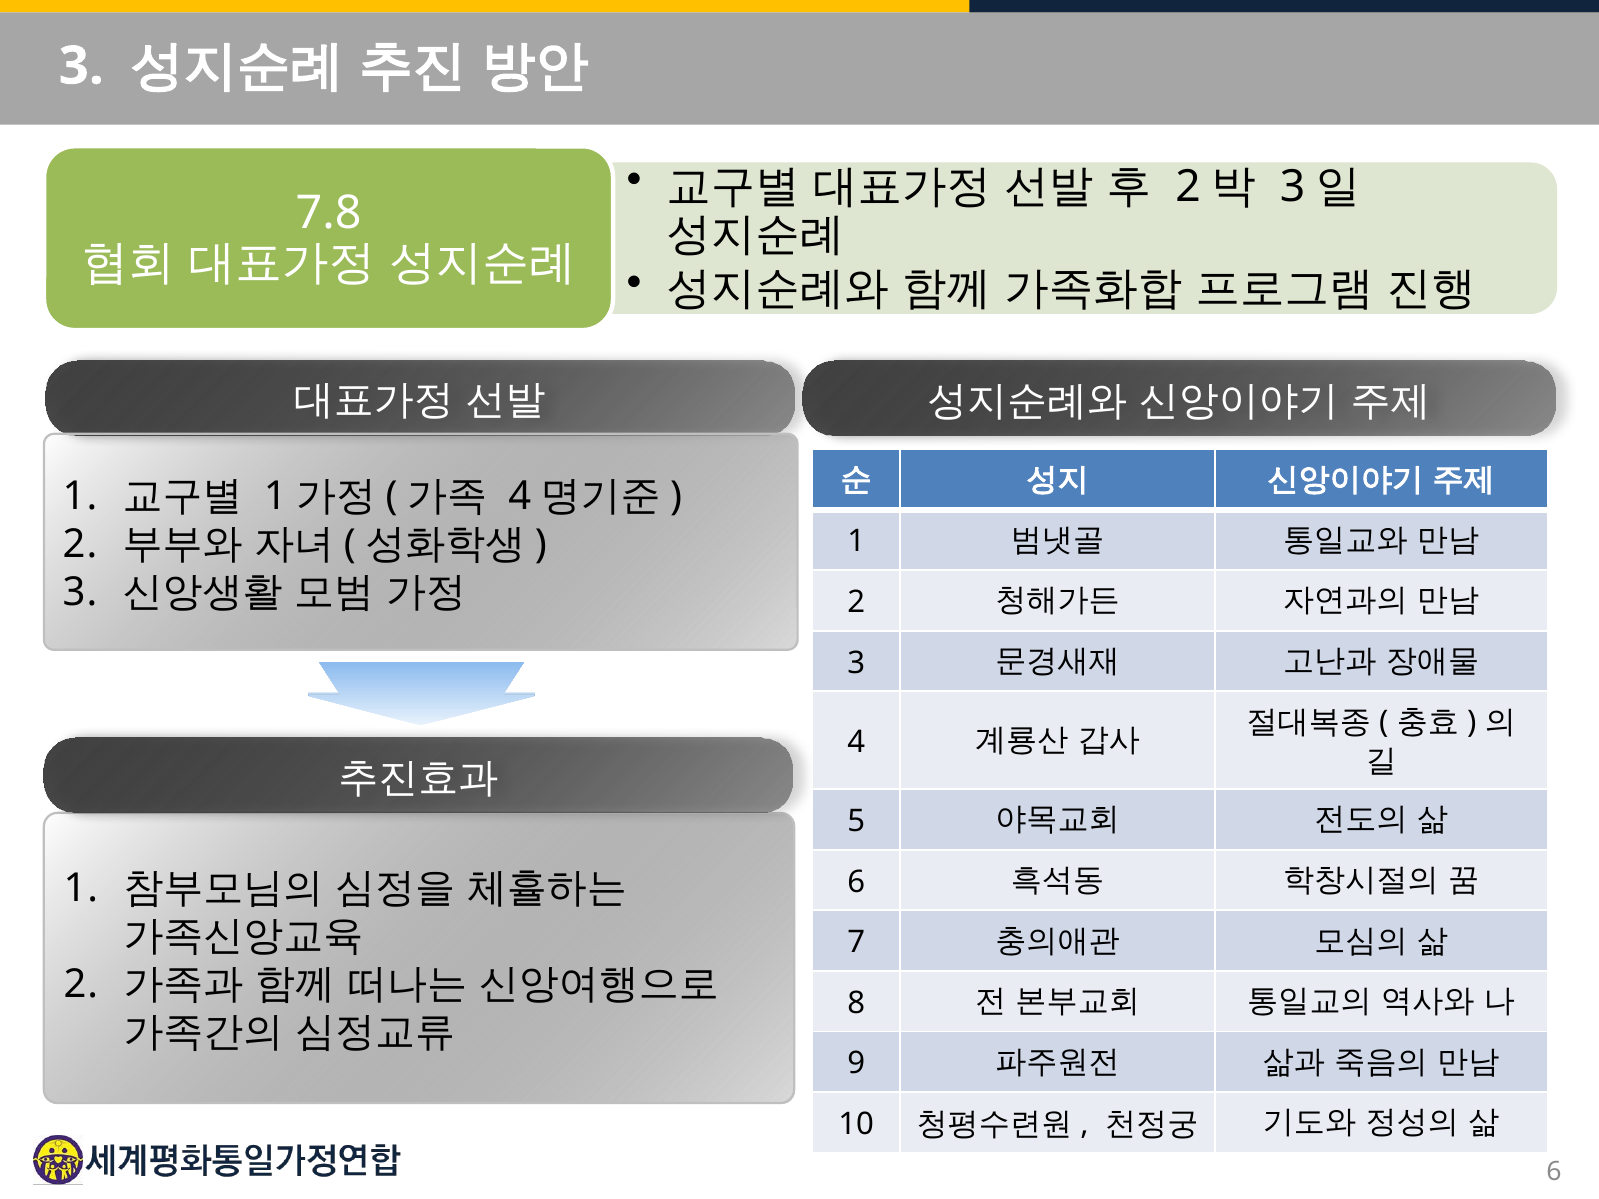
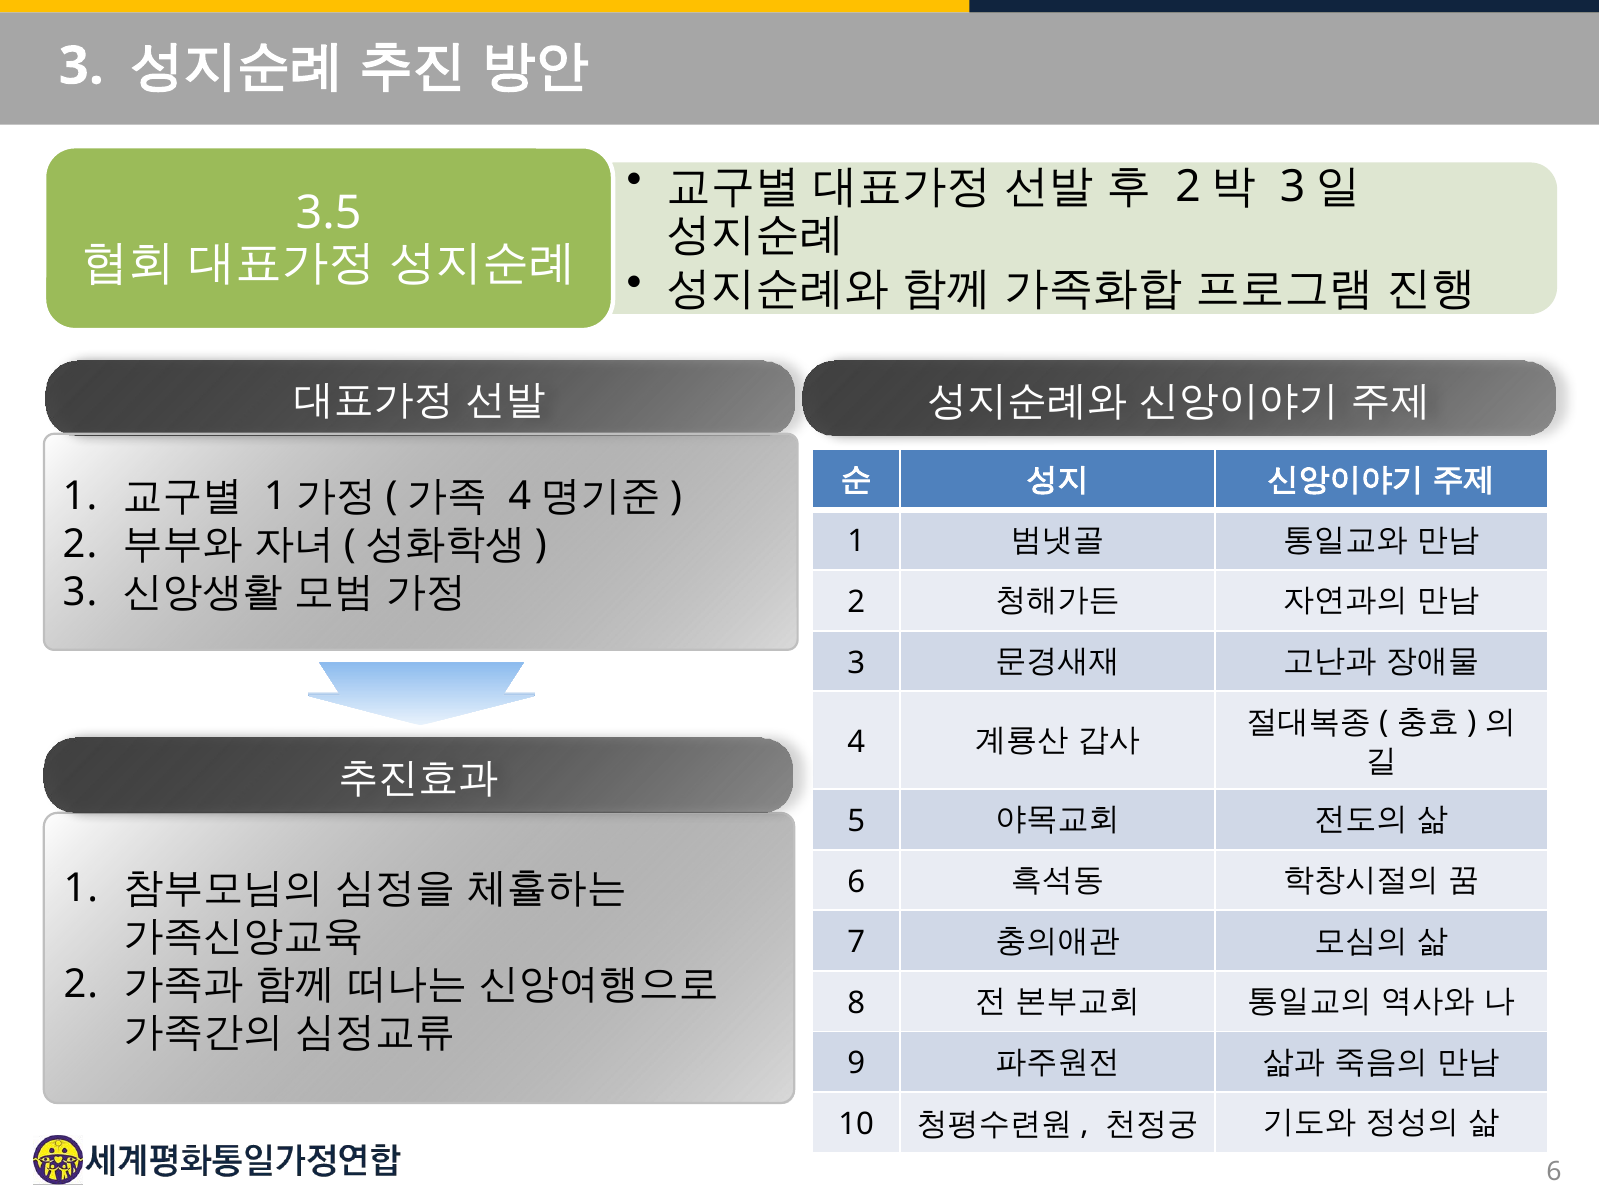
7.8: 7.8 -> 3.5 (329, 213)
